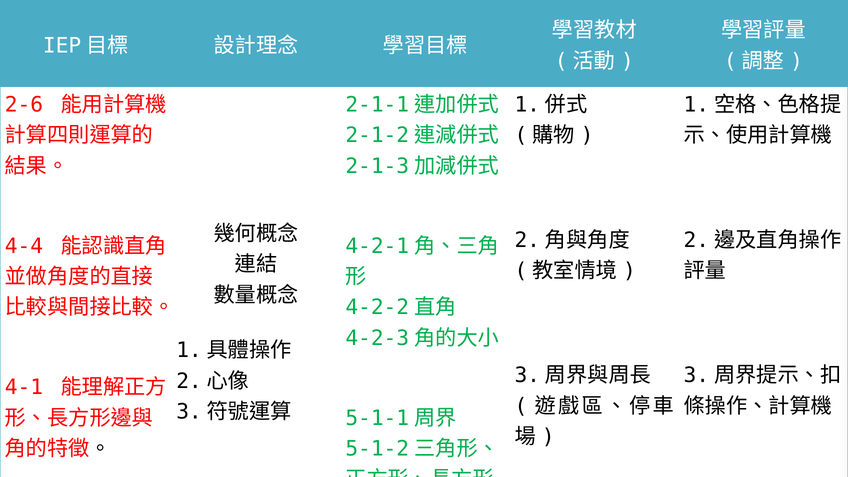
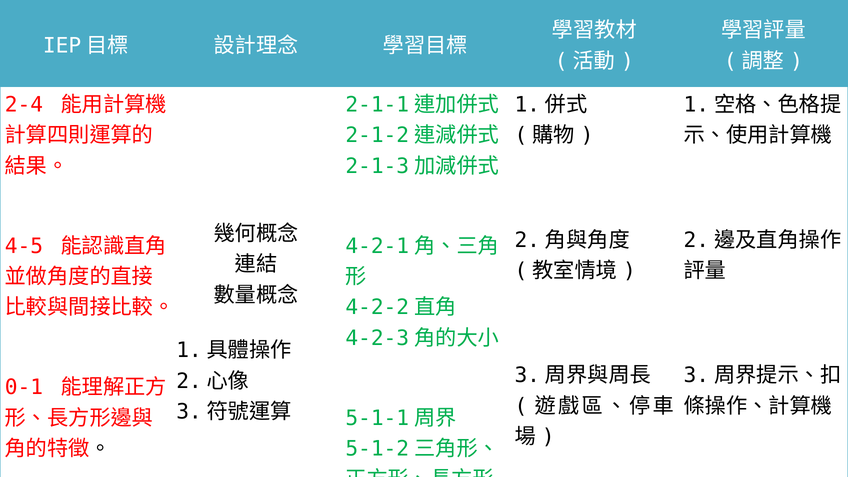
2-6: 2-6 -> 2-4 (24, 105)
4-4: 4-4 -> 4-5 (24, 246)
4-1: 4-1 -> 0-1 (24, 387)
